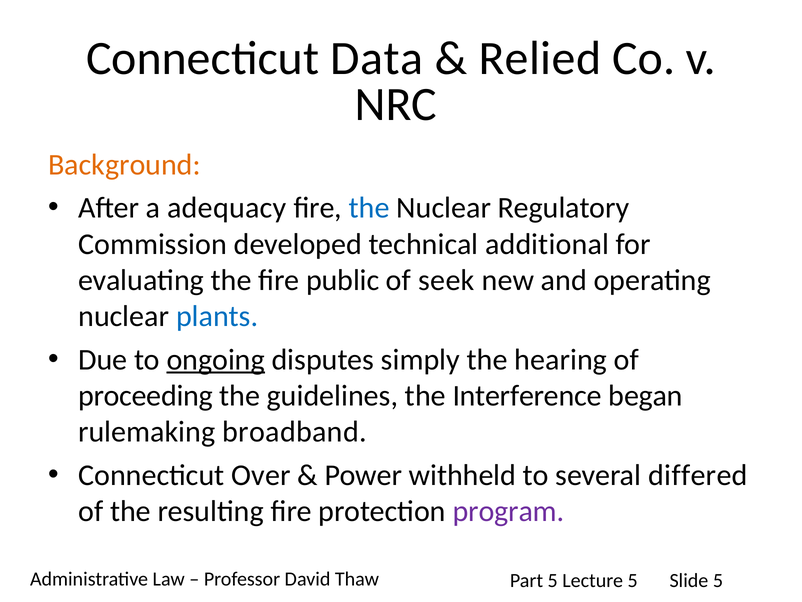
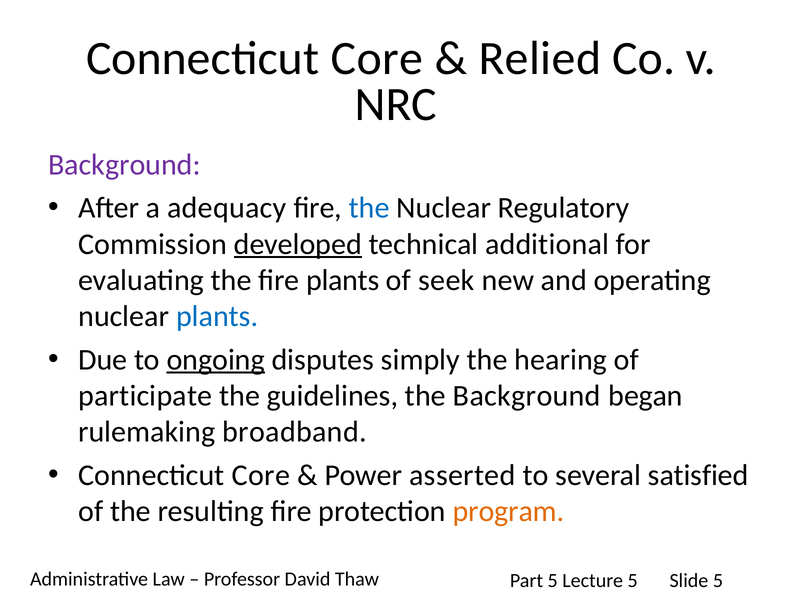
Data: Data -> Core (377, 58)
Background colour: orange -> purple (124, 165)
developed underline: none -> present (298, 244)
fire public: public -> plants (343, 280)
proceeding: proceeding -> participate (145, 396)
the Interference: Interference -> Background (527, 396)
Over: Over -> Core (261, 475)
withheld: withheld -> asserted (462, 475)
differed: differed -> satisfied (698, 475)
program colour: purple -> orange (509, 511)
